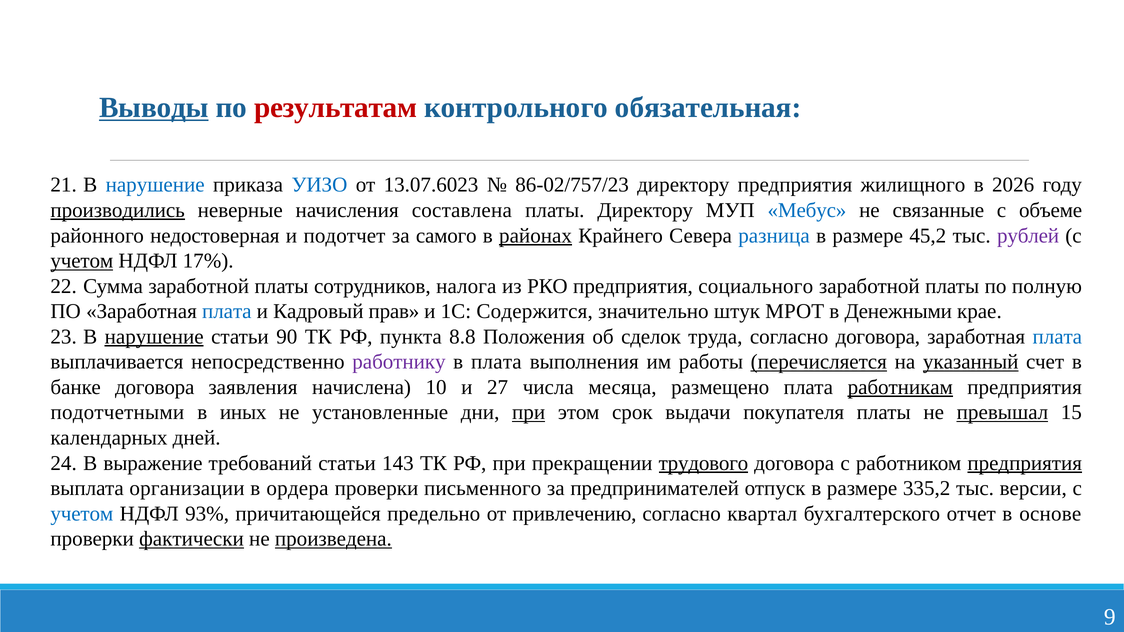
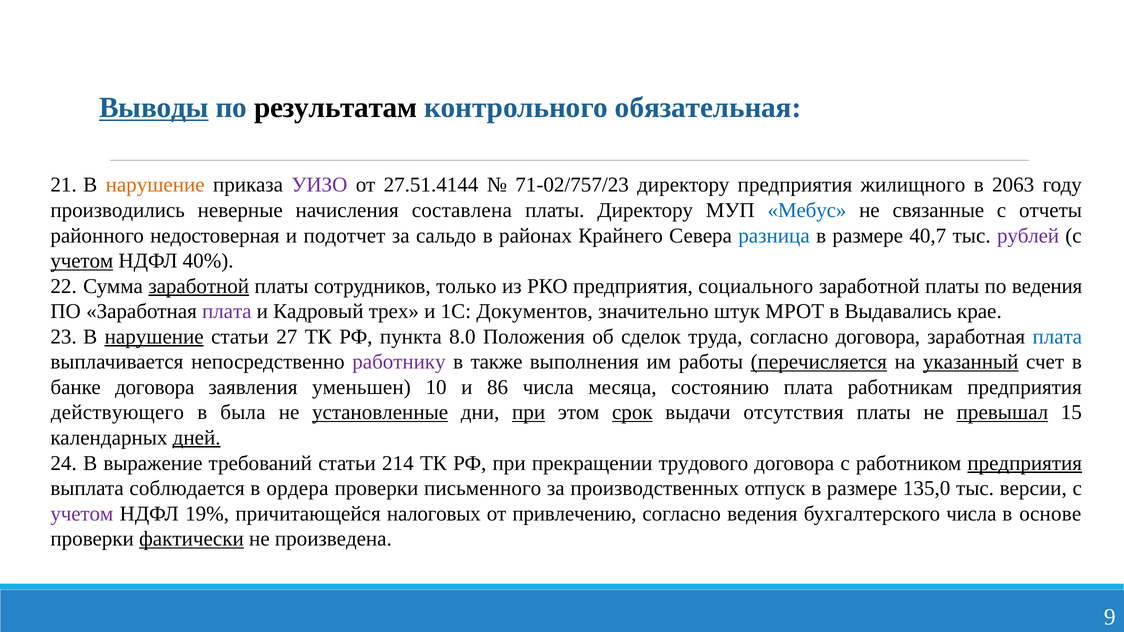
результатам colour: red -> black (336, 108)
нарушение colour: blue -> orange (155, 185)
УИЗО colour: blue -> purple (319, 185)
13.07.6023: 13.07.6023 -> 27.51.4144 (431, 185)
86-02/757/23: 86-02/757/23 -> 71-02/757/23 (572, 185)
2026: 2026 -> 2063 (1013, 185)
производились underline: present -> none (118, 210)
объеме: объеме -> отчеты (1051, 210)
самого: самого -> сальдо (446, 236)
районах underline: present -> none (536, 236)
45,2: 45,2 -> 40,7 (928, 236)
17%: 17% -> 40% (208, 261)
заработной underline: none -> present (199, 286)
налога: налога -> только (466, 286)
по полную: полную -> ведения (1047, 286)
плата colour: blue -> purple (227, 312)
прав: прав -> трех (394, 312)
Содержится: Содержится -> Документов (535, 312)
Денежными: Денежными -> Выдавались (898, 312)
90: 90 -> 27 (287, 337)
8.8: 8.8 -> 8.0 (462, 337)
в плата: плата -> также (497, 362)
начислена: начислена -> уменьшен (361, 387)
27: 27 -> 86 (498, 387)
размещено: размещено -> состоянию (720, 387)
работникам underline: present -> none (900, 387)
подотчетными: подотчетными -> действующего (117, 413)
иных: иных -> была (243, 413)
установленные underline: none -> present (380, 413)
срок underline: none -> present (632, 413)
покупателя: покупателя -> отсутствия (794, 413)
дней underline: none -> present (197, 438)
143: 143 -> 214 (398, 463)
трудового underline: present -> none (703, 463)
организации: организации -> соблюдается (187, 489)
предпринимателей: предпринимателей -> производственных (655, 489)
335,2: 335,2 -> 135,0 (927, 489)
учетом colour: blue -> purple (82, 514)
93%: 93% -> 19% (207, 514)
предельно: предельно -> налоговых (434, 514)
согласно квартал: квартал -> ведения (762, 514)
бухгалтерского отчет: отчет -> числа (971, 514)
произведена underline: present -> none (333, 539)
